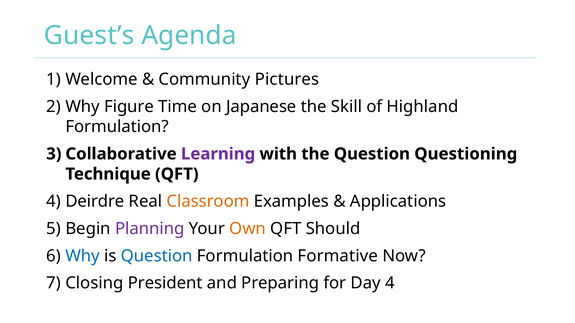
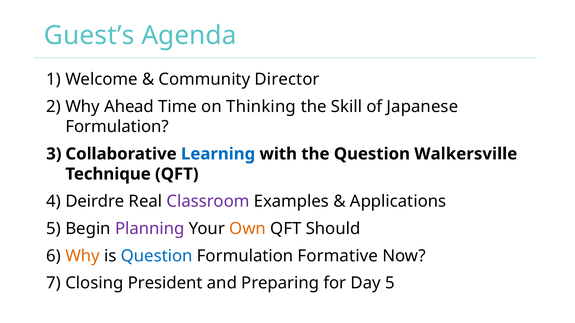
Pictures: Pictures -> Director (287, 79)
Figure: Figure -> Ahead (129, 107)
Japanese: Japanese -> Thinking (261, 107)
Highland: Highland -> Japanese (422, 107)
Learning colour: purple -> blue (218, 154)
Questioning: Questioning -> Walkersville (466, 154)
Classroom colour: orange -> purple (208, 202)
Why colour: blue -> orange (83, 256)
Day 4: 4 -> 5 (390, 284)
